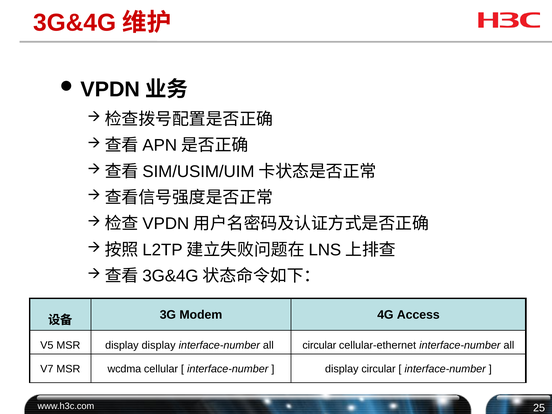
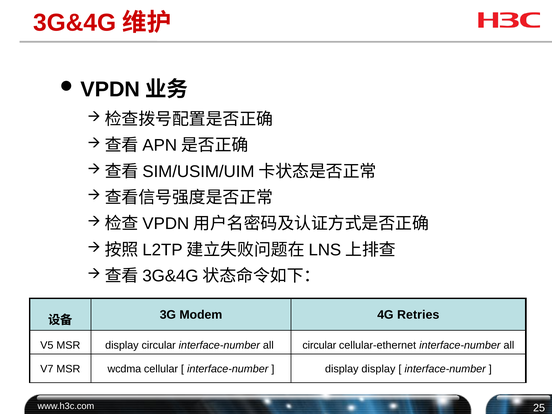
Access: Access -> Retries (418, 315)
display display: display -> circular (159, 345)
display circular: circular -> display (378, 369)
